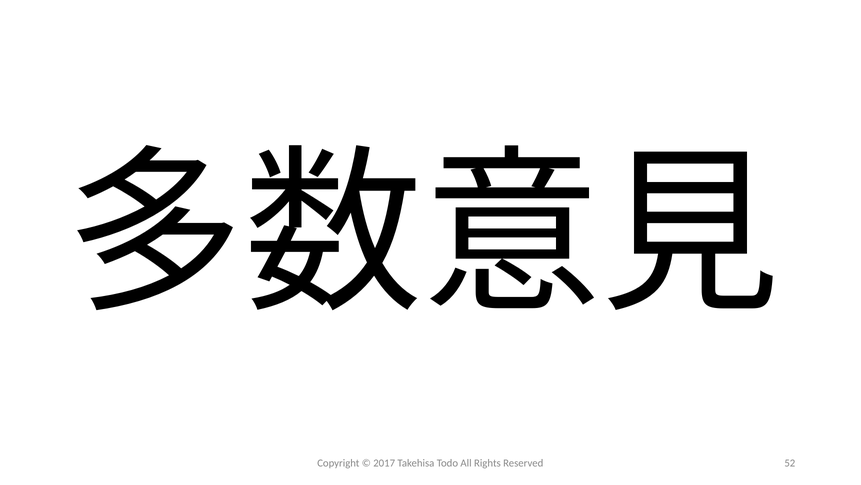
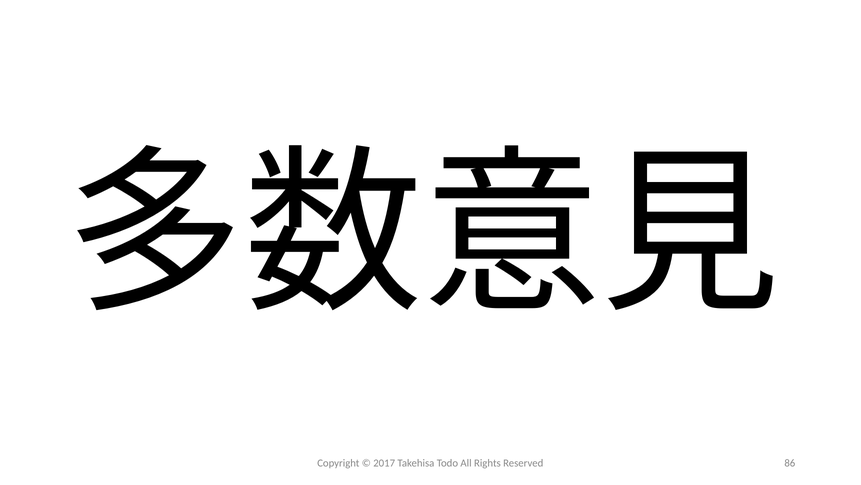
52: 52 -> 86 (790, 462)
